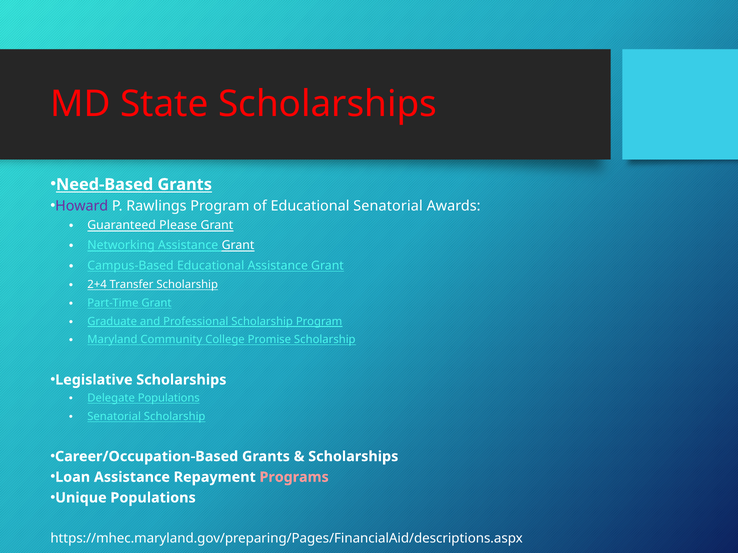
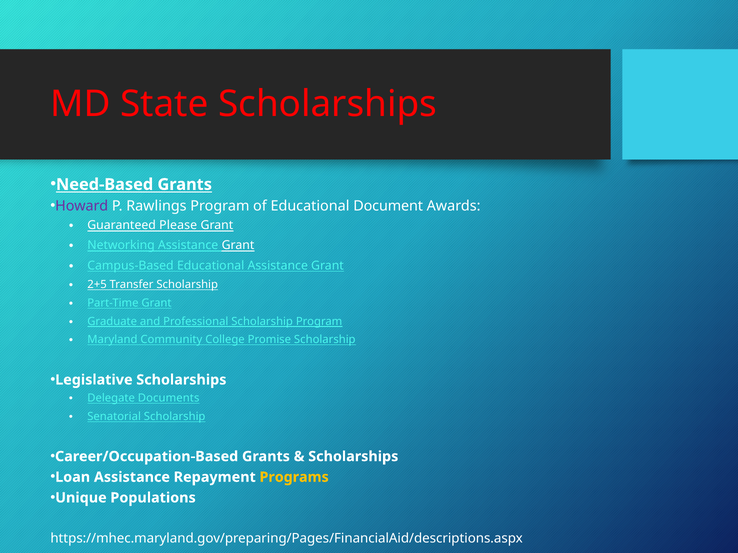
Educational Senatorial: Senatorial -> Document (388, 206)
2+4: 2+4 -> 2+5 (97, 285)
Delegate Populations: Populations -> Documents (169, 398)
Programs colour: pink -> yellow (294, 478)
